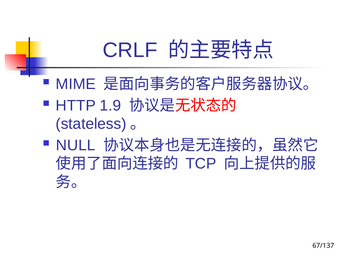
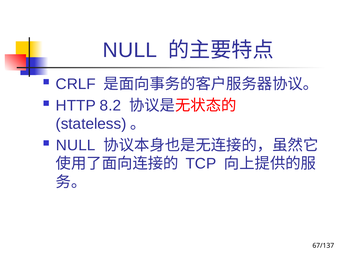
CRLF: CRLF -> NULL (130, 50)
MIME: MIME -> CRLF (76, 84)
1.9: 1.9 -> 8.2 (110, 106)
